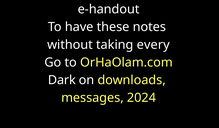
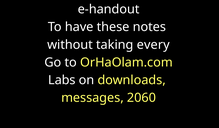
Dark: Dark -> Labs (62, 80)
2024: 2024 -> 2060 (141, 98)
